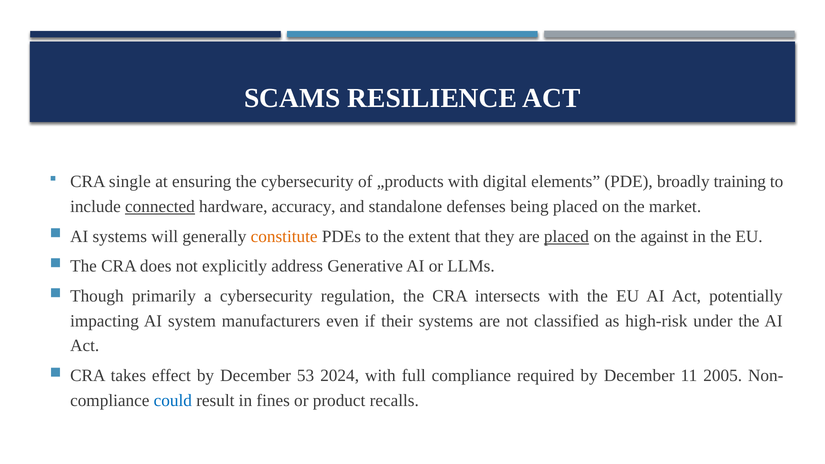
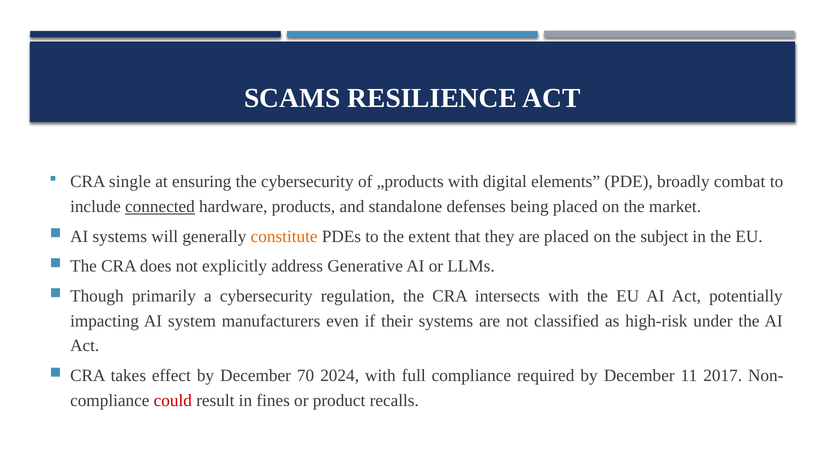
training: training -> combat (740, 182)
accuracy: accuracy -> products (303, 206)
placed underline: present -> none (566, 236)
against: against -> subject (664, 236)
53: 53 -> 70 (306, 376)
2005: 2005 -> 2017 (723, 376)
could colour: blue -> red (173, 401)
